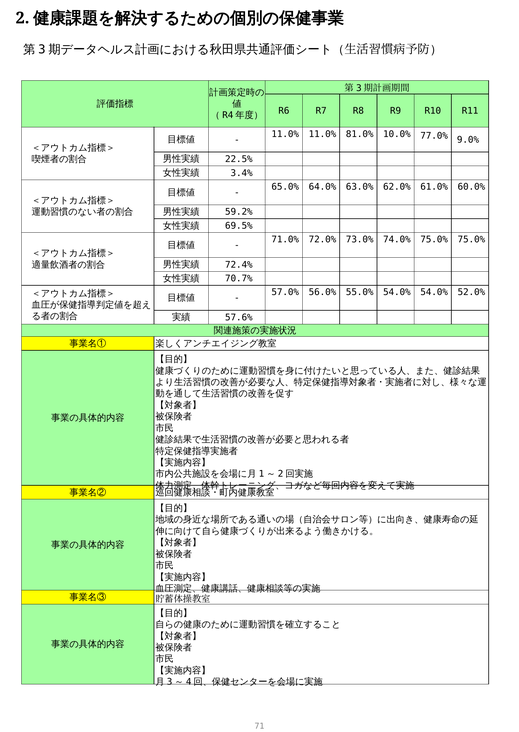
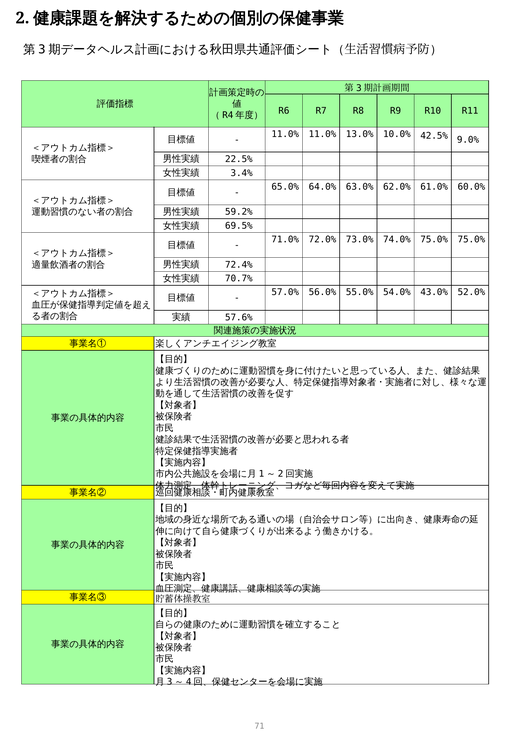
81.0%: 81.0% -> 13.0% (360, 134)
77.0%: 77.0% -> 42.5% (434, 136)
54.0% 54.0%: 54.0% -> 43.0% (434, 292)
